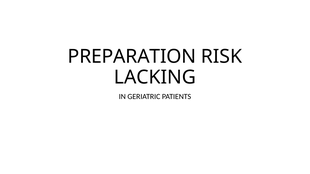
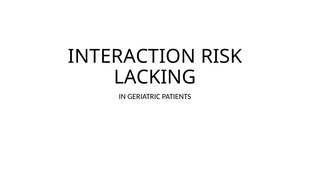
PREPARATION: PREPARATION -> INTERACTION (132, 57)
